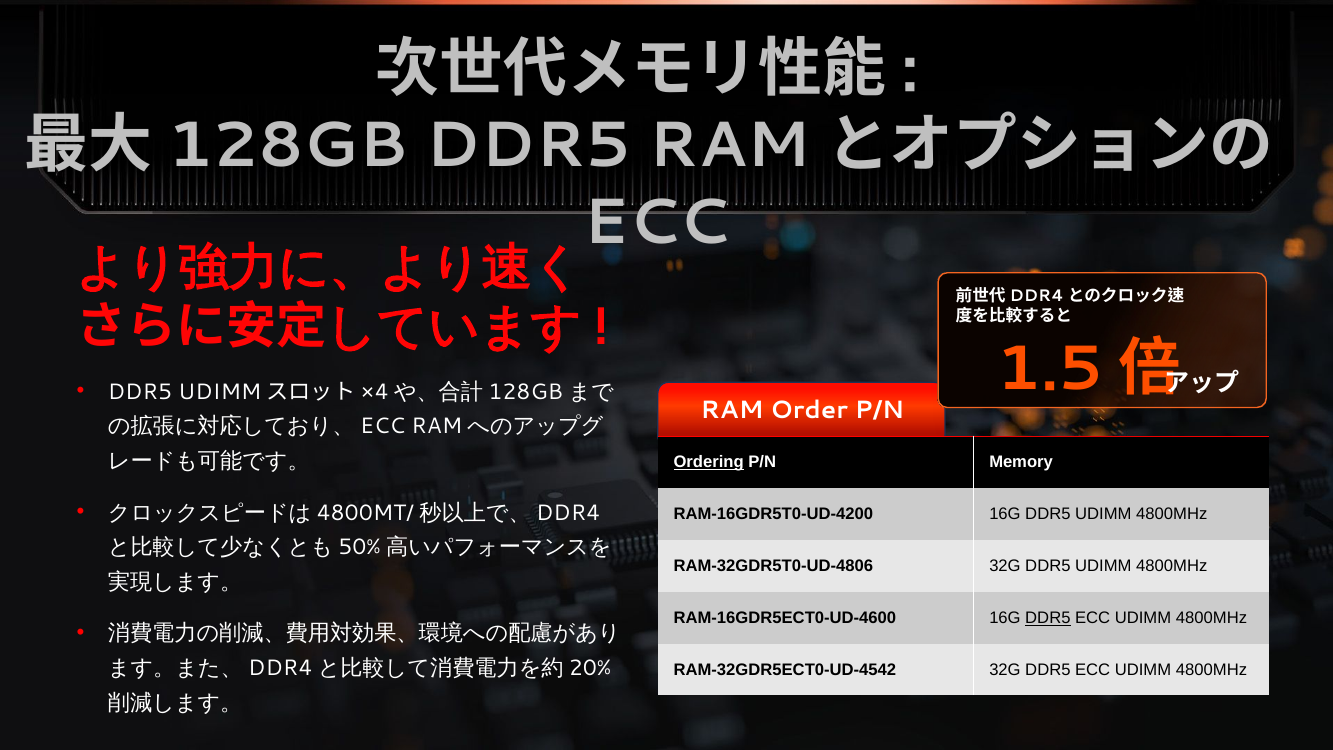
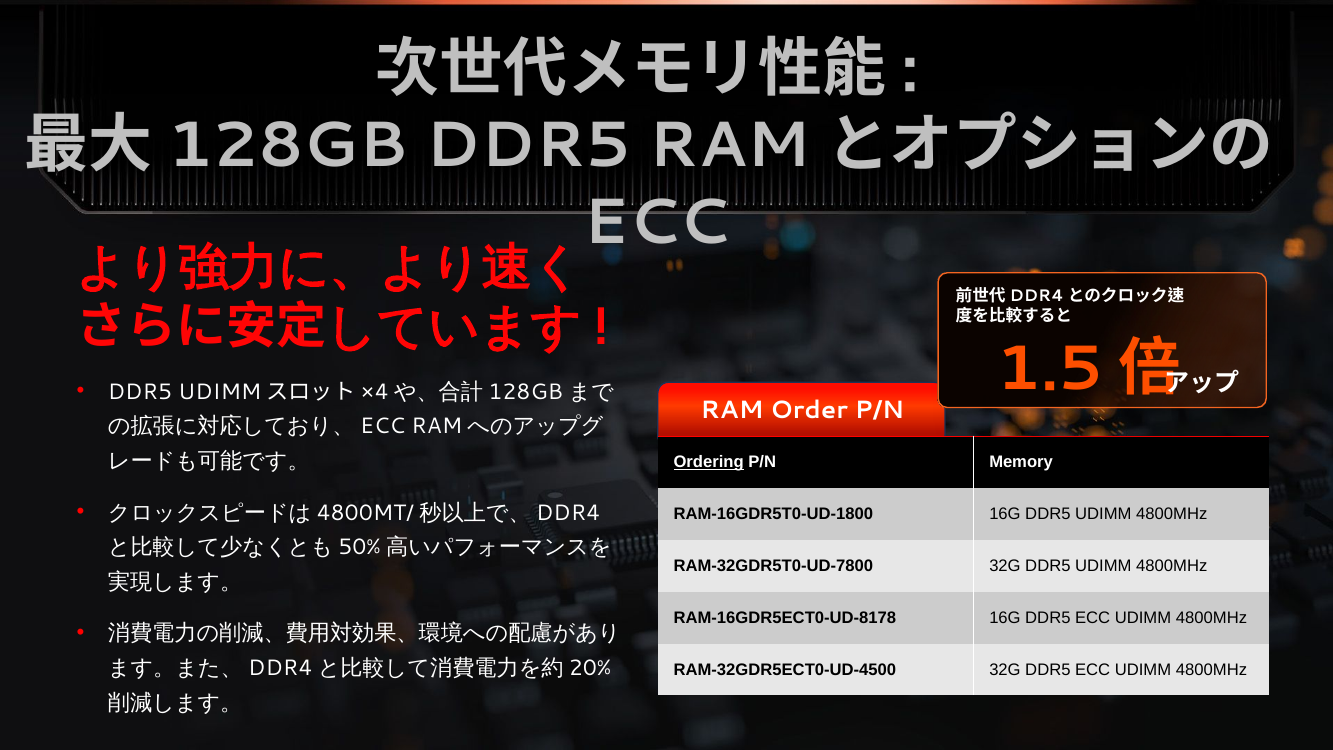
RAM-16GDR5T0-UD-4200: RAM-16GDR5T0-UD-4200 -> RAM-16GDR5T0-UD-1800 (773, 514)
RAM-32GDR5T0-UD-4806: RAM-32GDR5T0-UD-4806 -> RAM-32GDR5T0-UD-7800 (773, 566)
RAM-16GDR5ECT0-UD-4600: RAM-16GDR5ECT0-UD-4600 -> RAM-16GDR5ECT0-UD-8178 (785, 618)
DDR5 underline: present -> none (1048, 618)
RAM-32GDR5ECT0-UD-4542: RAM-32GDR5ECT0-UD-4542 -> RAM-32GDR5ECT0-UD-4500 (785, 670)
